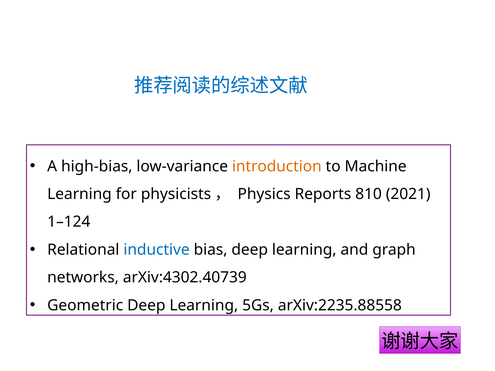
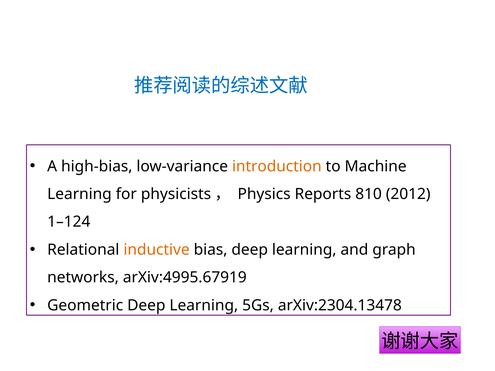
2021: 2021 -> 2012 (408, 194)
inductive colour: blue -> orange (157, 250)
arXiv:4302.40739: arXiv:4302.40739 -> arXiv:4995.67919 (185, 278)
arXiv:2235.88558: arXiv:2235.88558 -> arXiv:2304.13478 (340, 306)
